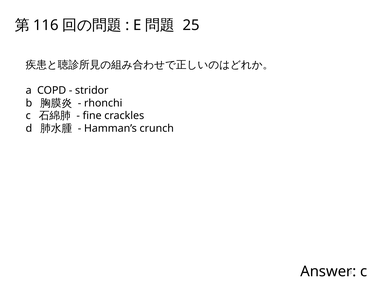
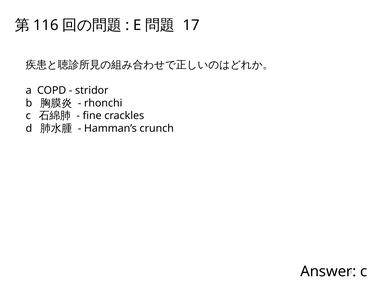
25: 25 -> 17 (191, 25)
